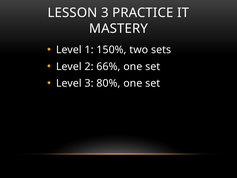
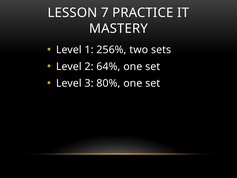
LESSON 3: 3 -> 7 (105, 13)
150%: 150% -> 256% (111, 50)
66%: 66% -> 64% (108, 66)
